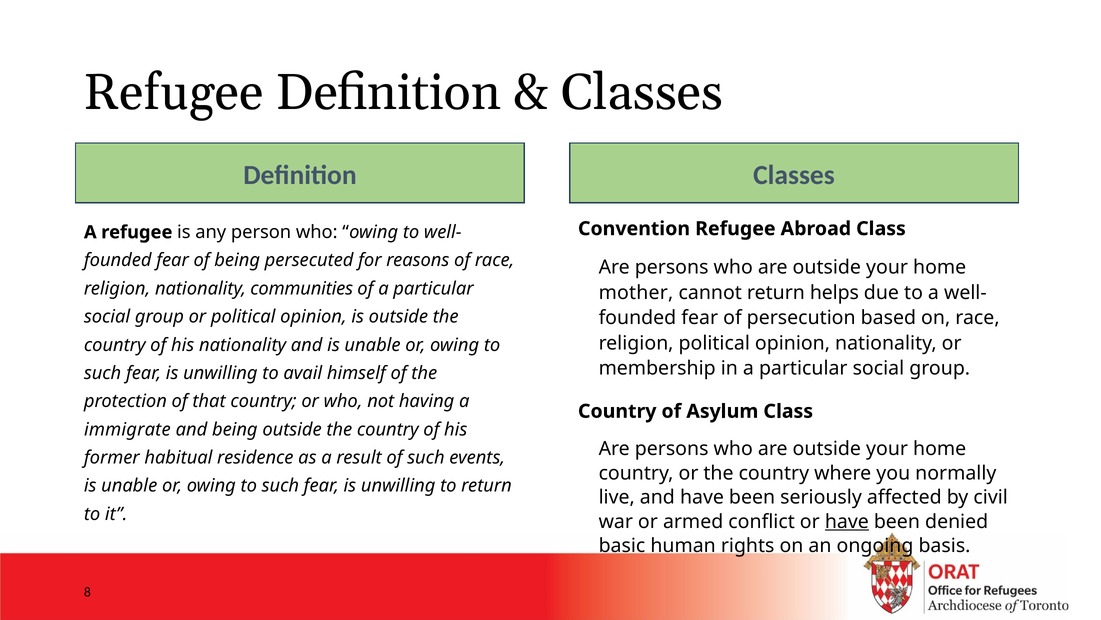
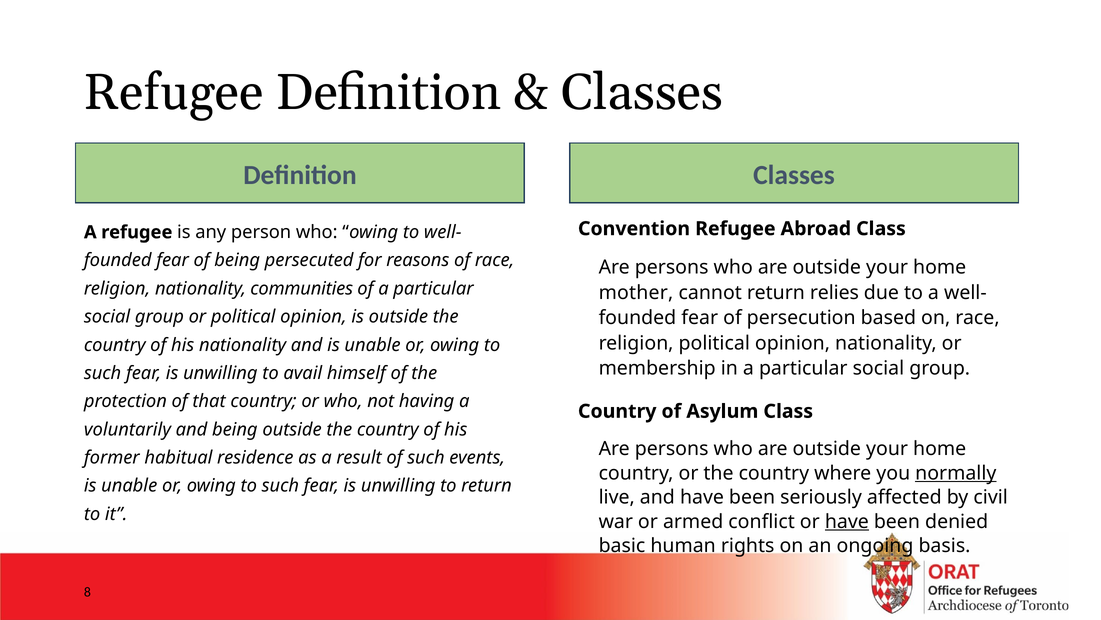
helps: helps -> relies (834, 292)
immigrate: immigrate -> voluntarily (127, 429)
normally underline: none -> present (956, 473)
